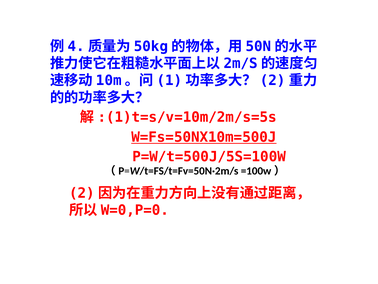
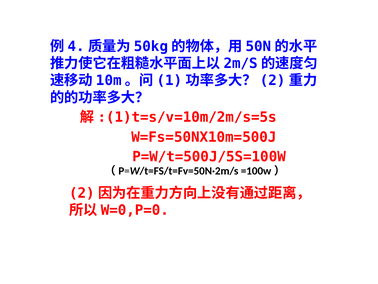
W=Fs=50NX10m=500J underline: present -> none (204, 137)
